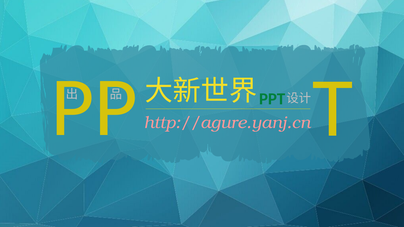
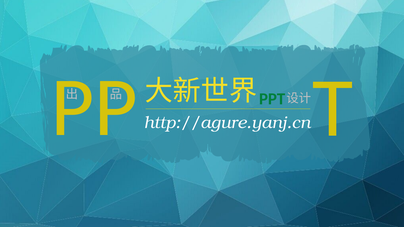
http://agure.yanj.cn colour: pink -> white (227, 123)
